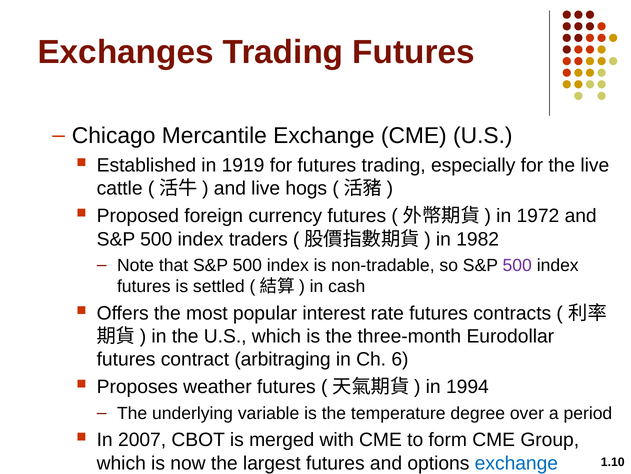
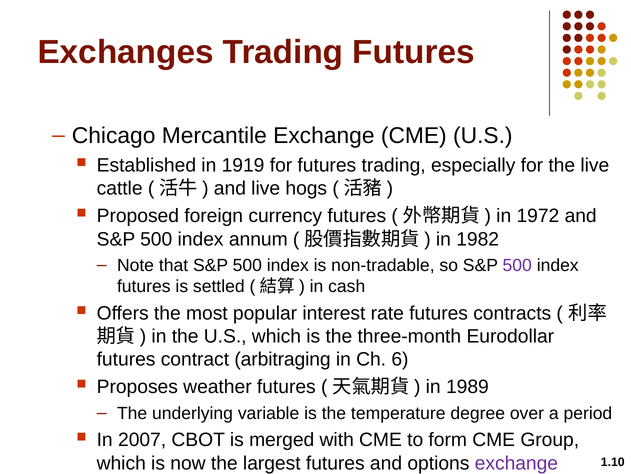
traders: traders -> annum (258, 239)
1994: 1994 -> 1989 (467, 386)
exchange colour: blue -> purple (516, 463)
